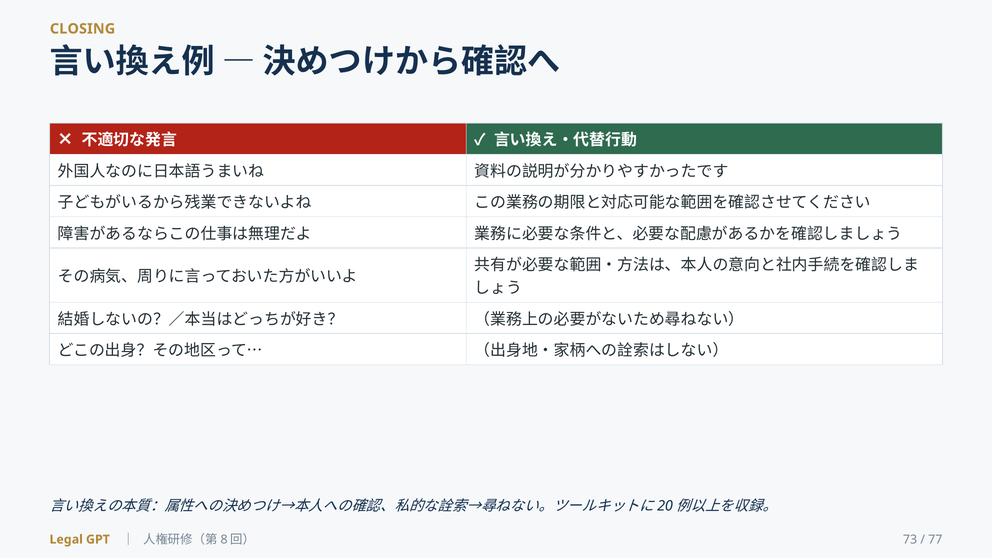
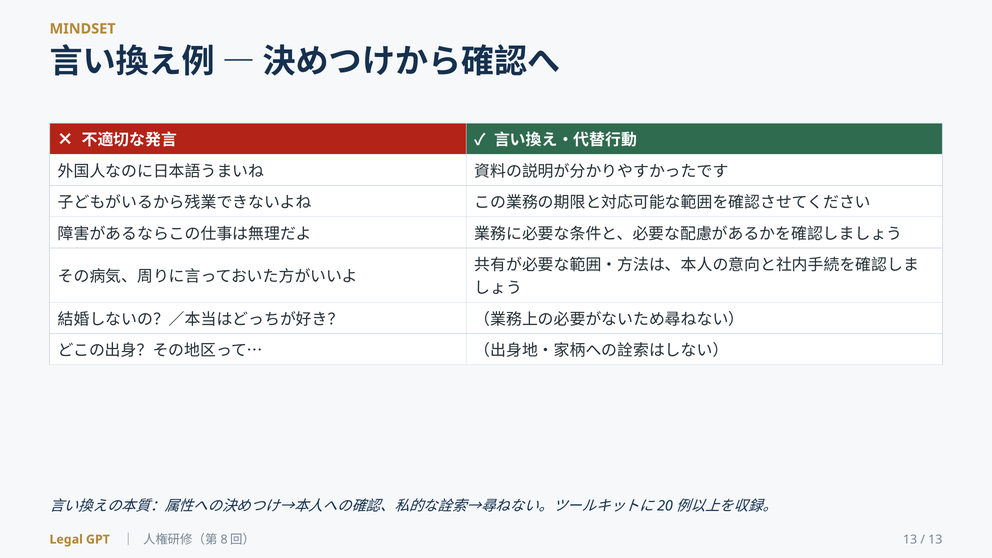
CLOSING: CLOSING -> MINDSET (83, 29)
73: 73 -> 13 (910, 539)
77: 77 -> 13 (935, 539)
